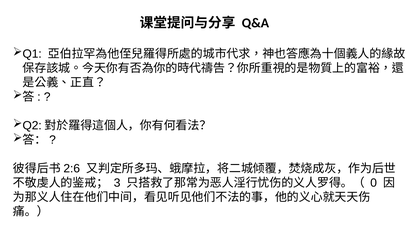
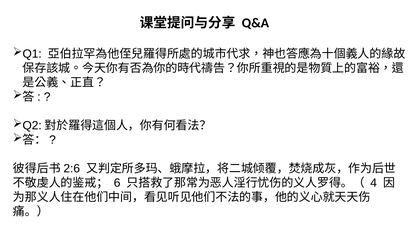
3: 3 -> 6 (117, 183)
0: 0 -> 4 (374, 183)
